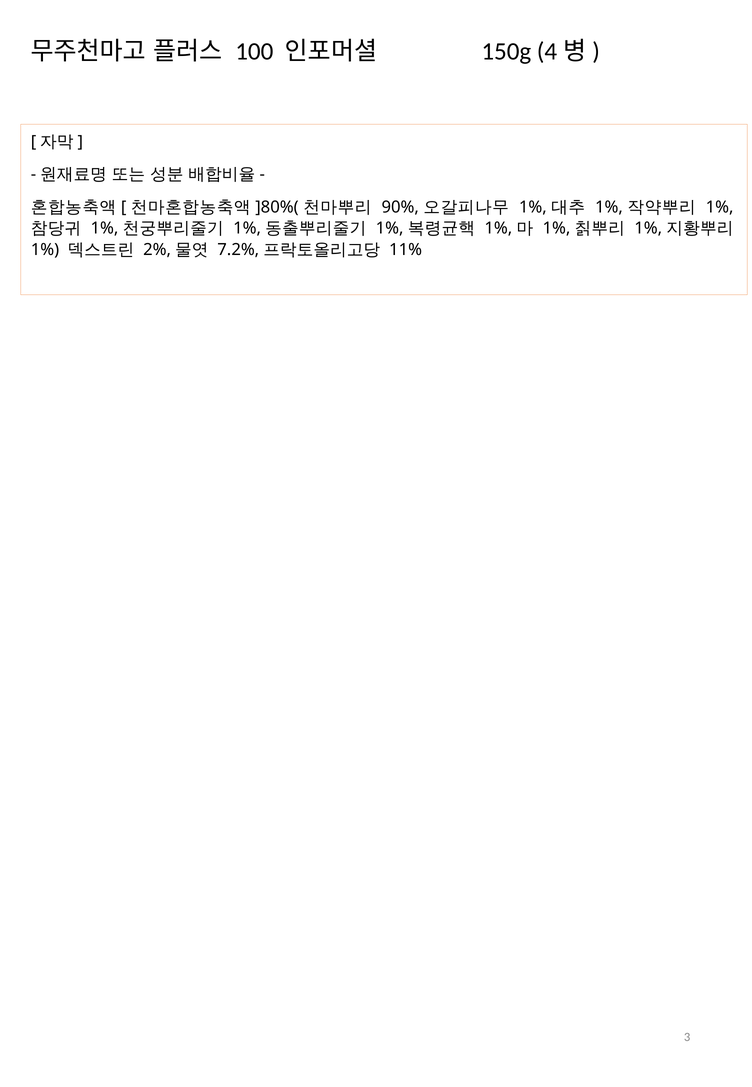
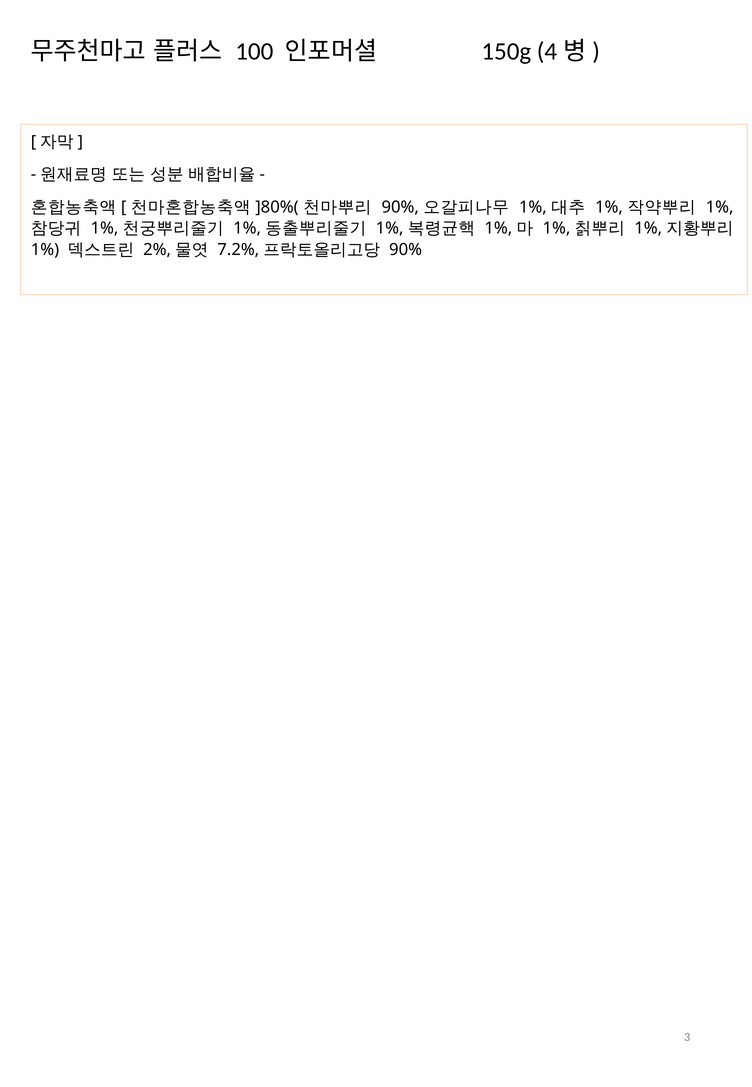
11%: 11% -> 90% (406, 250)
